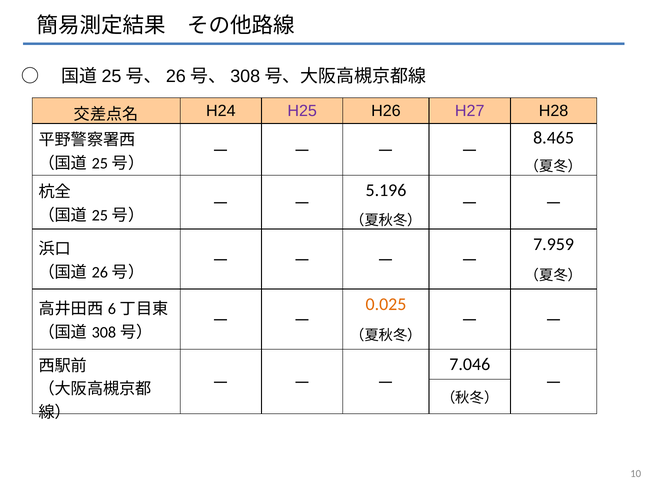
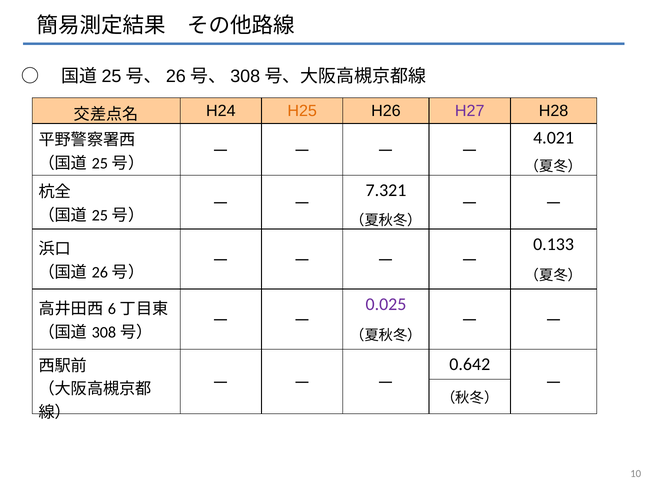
H25 colour: purple -> orange (302, 111)
8.465: 8.465 -> 4.021 (554, 138)
5.196: 5.196 -> 7.321 (386, 190)
7.959: 7.959 -> 0.133 (554, 244)
0.025 colour: orange -> purple (386, 304)
7.046: 7.046 -> 0.642 (470, 364)
